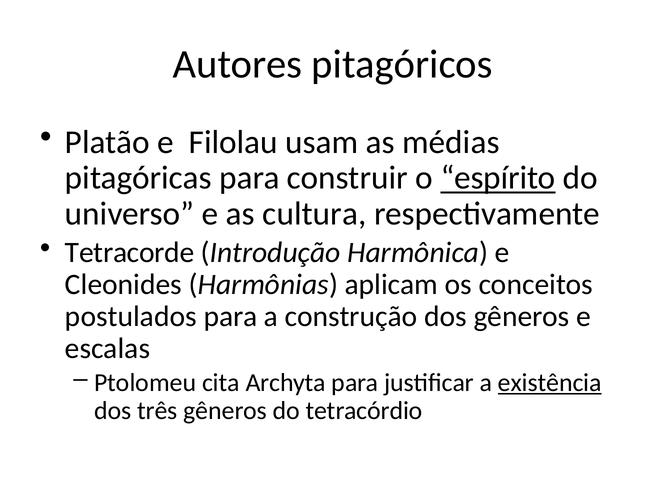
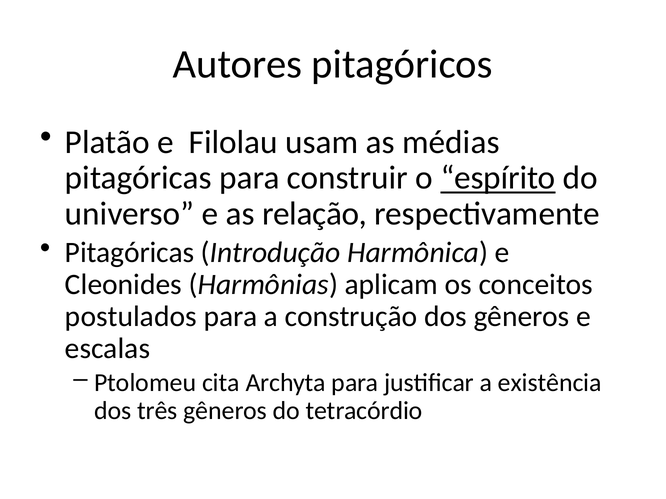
cultura: cultura -> relação (315, 214)
Tetracorde: Tetracorde -> Pitagóricas (130, 253)
existência underline: present -> none (550, 383)
